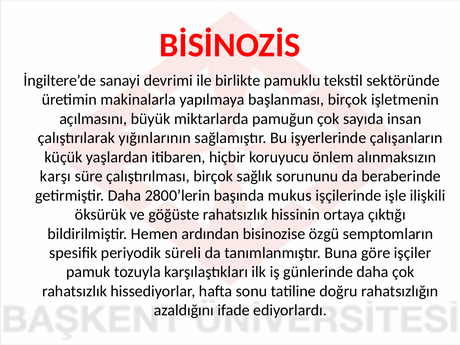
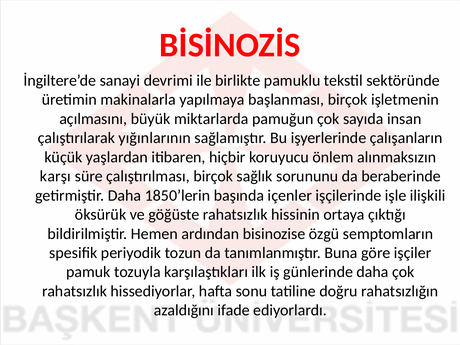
2800’lerin: 2800’lerin -> 1850’lerin (178, 195)
mukus: mukus -> içenler (290, 195)
süreli: süreli -> tozun (183, 253)
